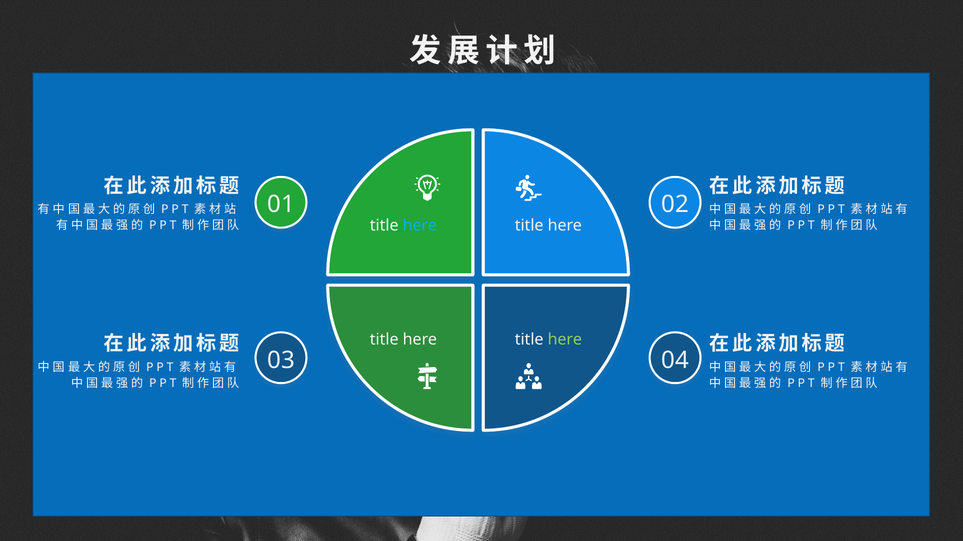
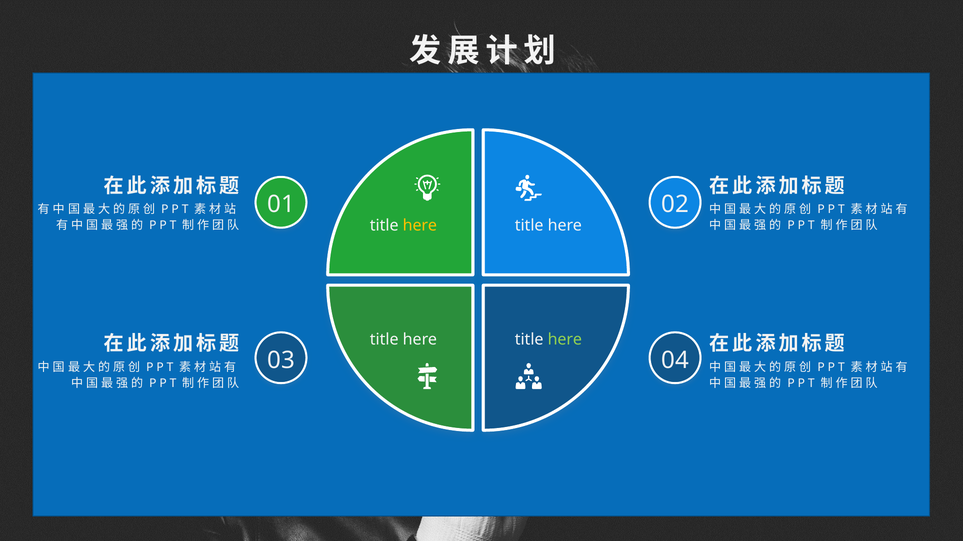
here colour: light blue -> yellow (420, 226)
